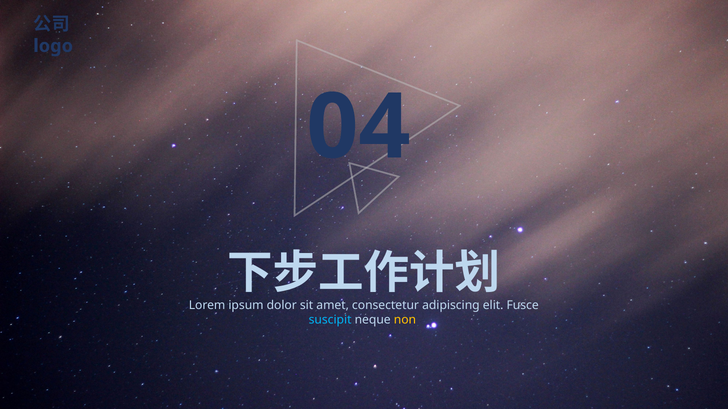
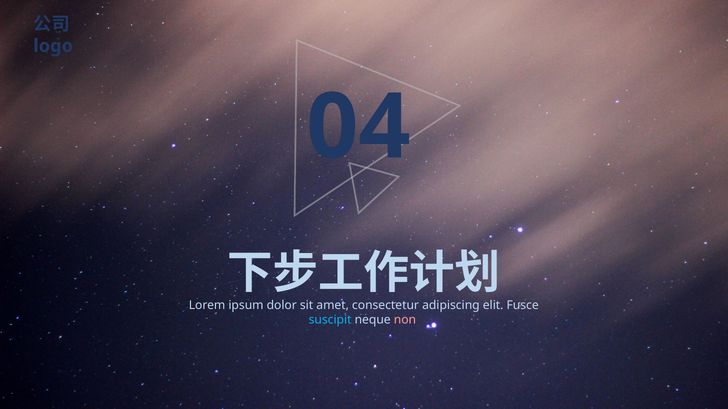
non colour: yellow -> pink (405, 320)
